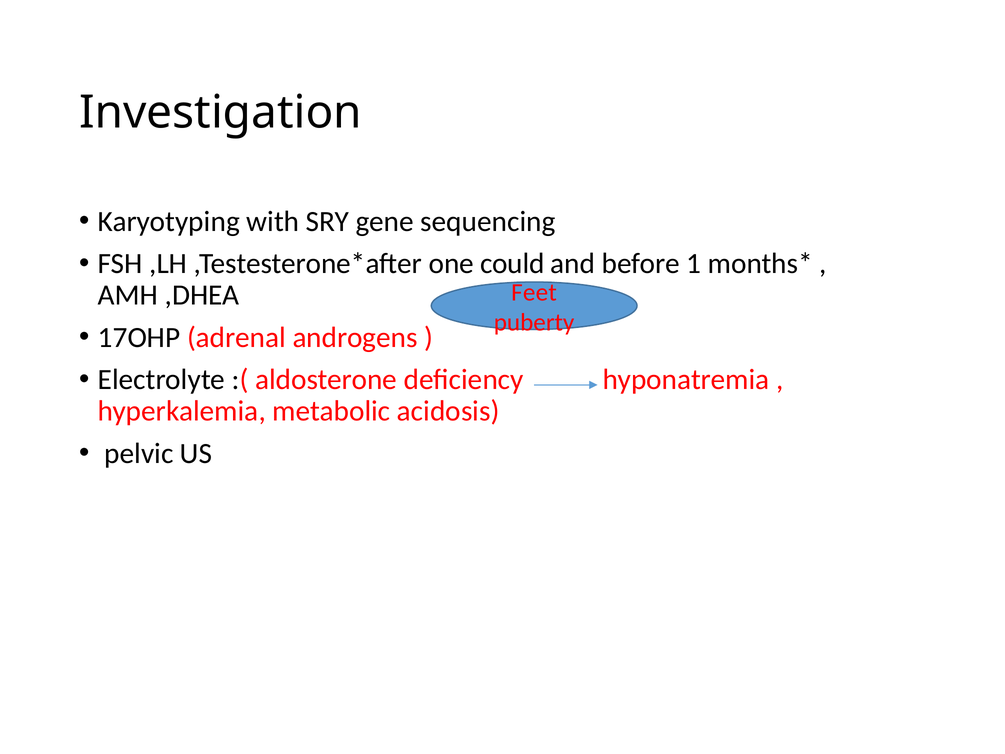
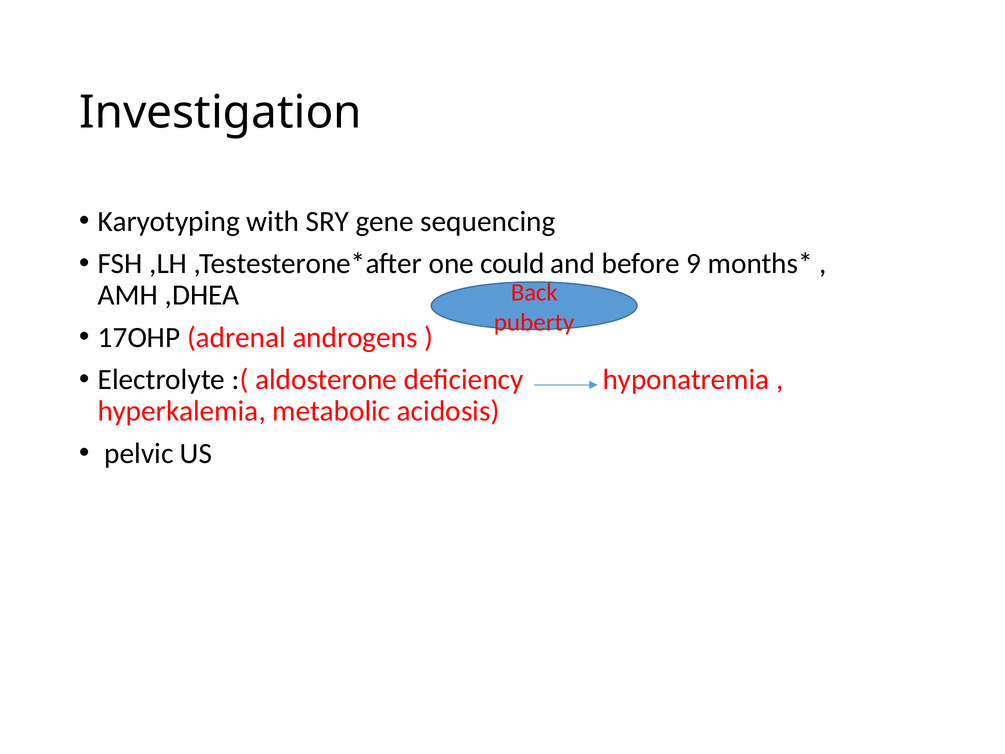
1: 1 -> 9 (694, 263)
Feet: Feet -> Back (534, 292)
